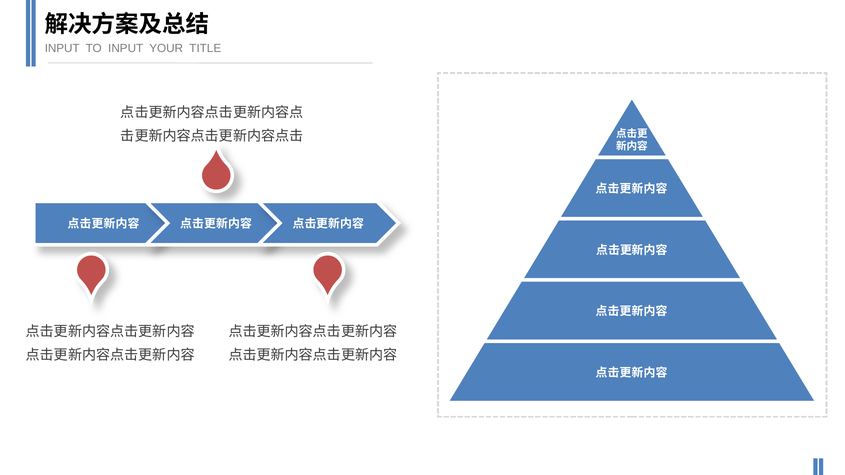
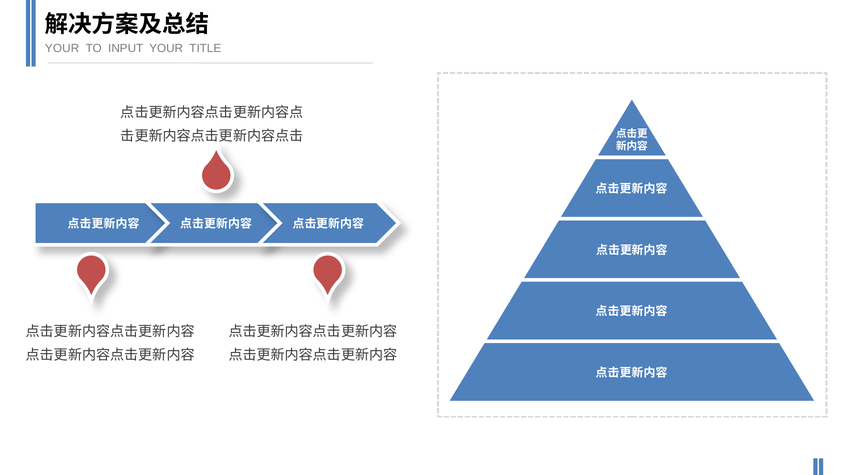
INPUT: INPUT -> YOUR (62, 48)
